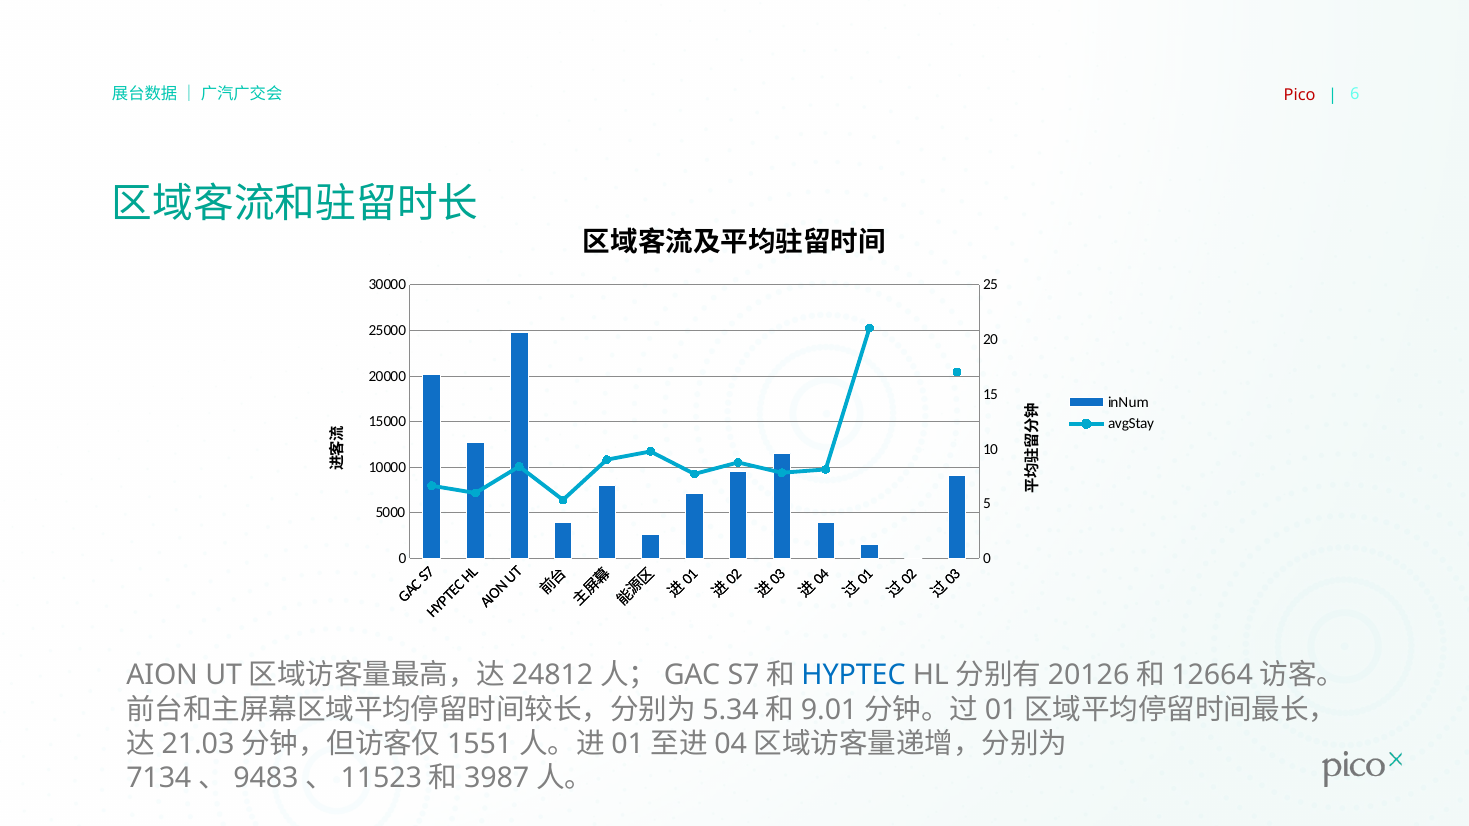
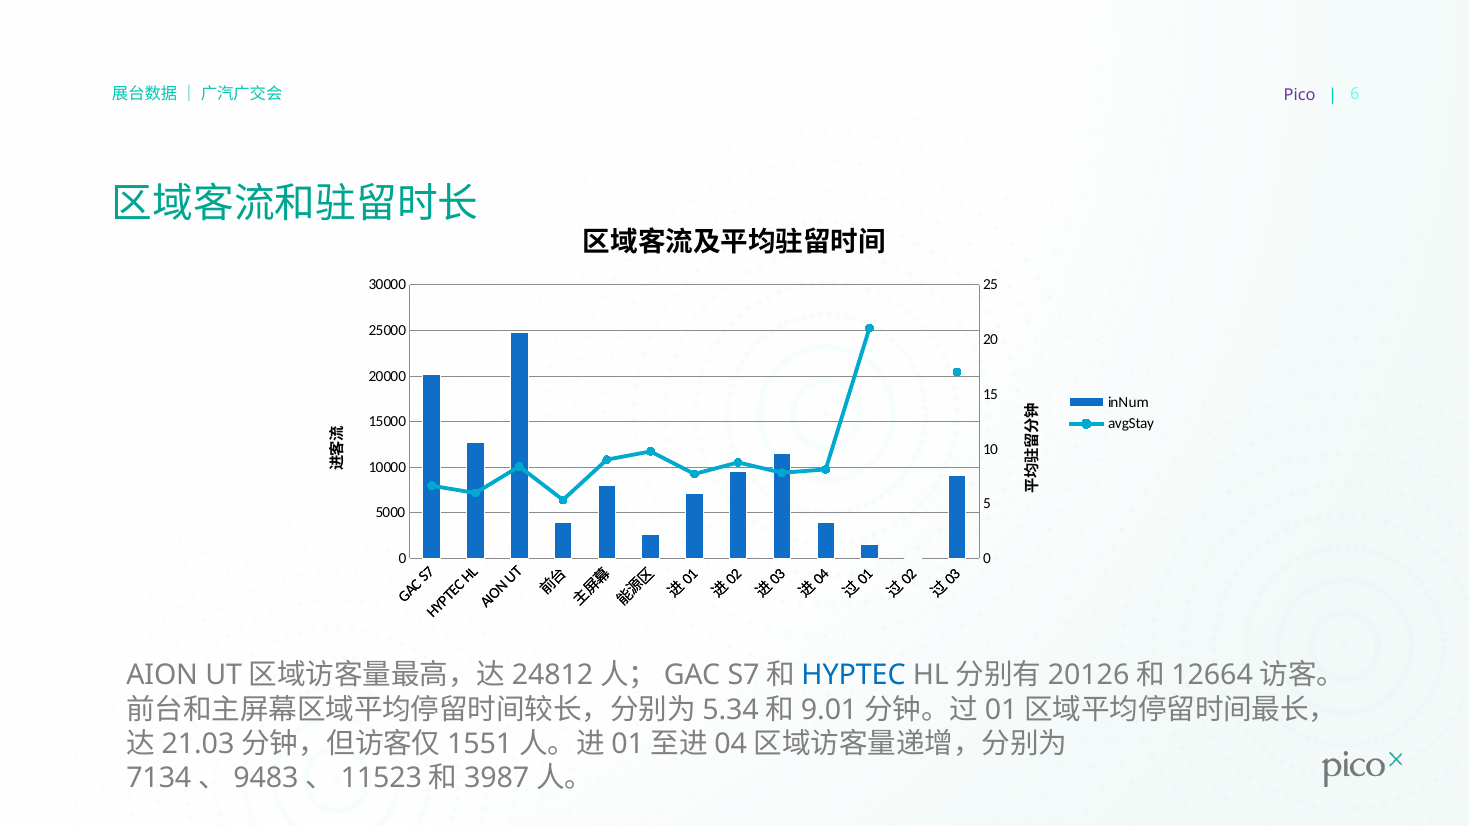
Pico colour: red -> purple (1300, 95)
